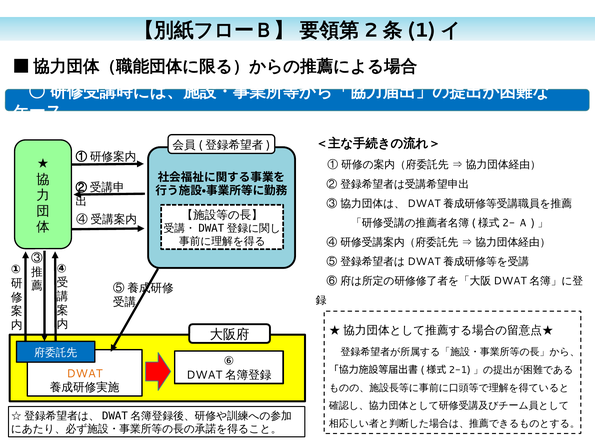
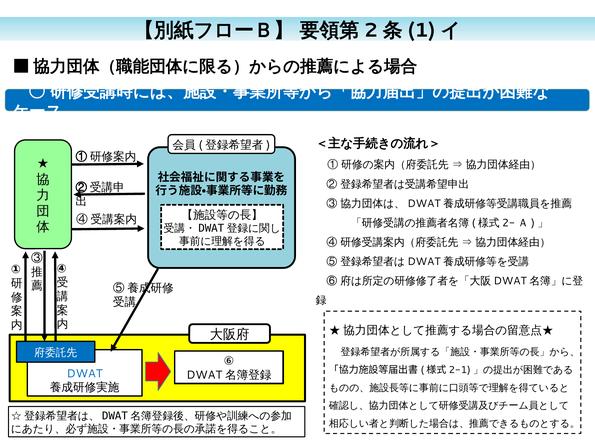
DWAT colour: orange -> blue (85, 374)
